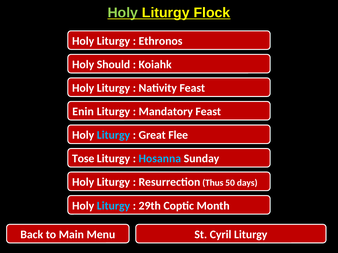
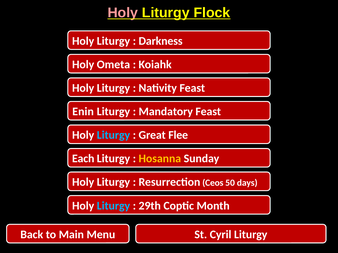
Holy colour: light green -> pink (123, 13)
Ethronos: Ethronos -> Darkness (161, 41)
Should: Should -> Ometa (113, 65)
Tose: Tose -> Each (83, 159)
Hosanna colour: light blue -> yellow (160, 159)
Thus: Thus -> Ceos (213, 183)
